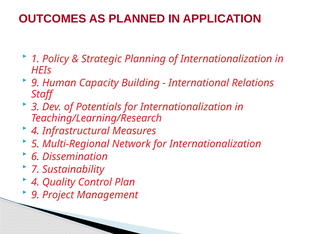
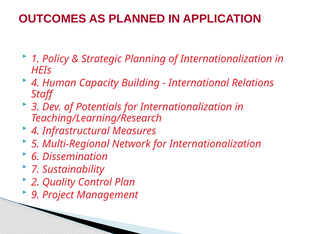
9: 9 -> 4 (35, 83)
4: 4 -> 2 (35, 182)
